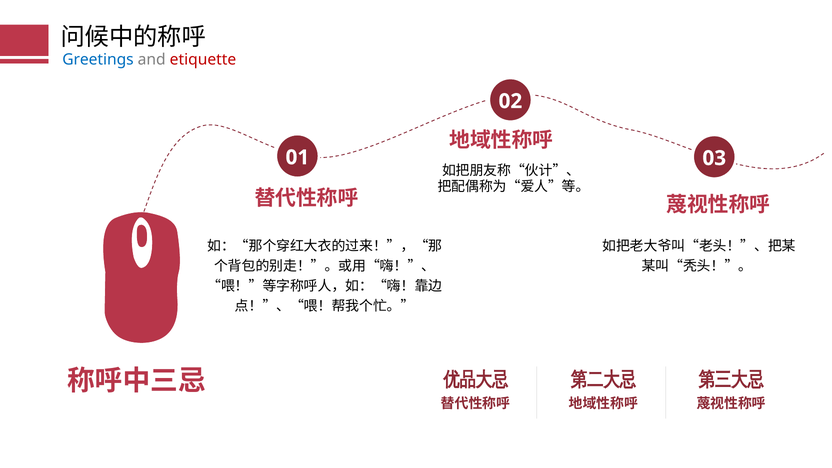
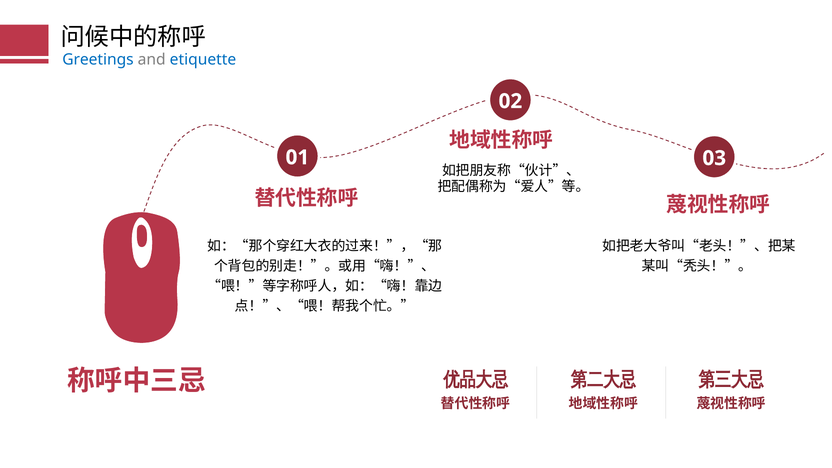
etiquette colour: red -> blue (203, 60)
